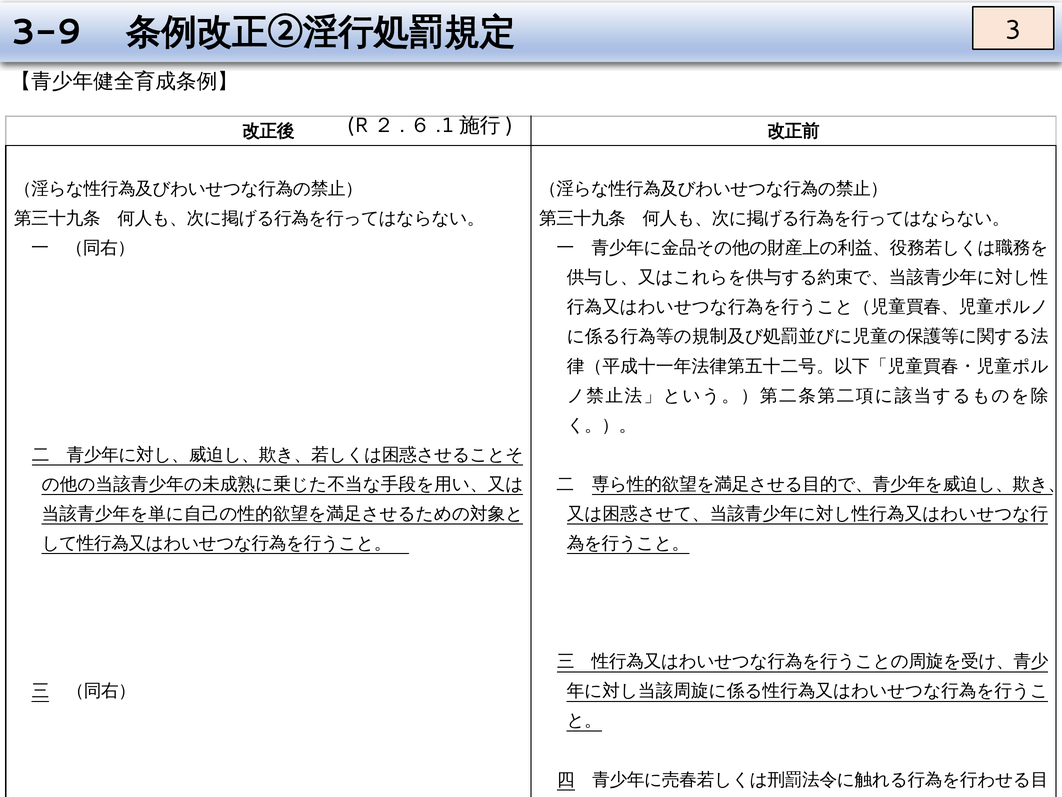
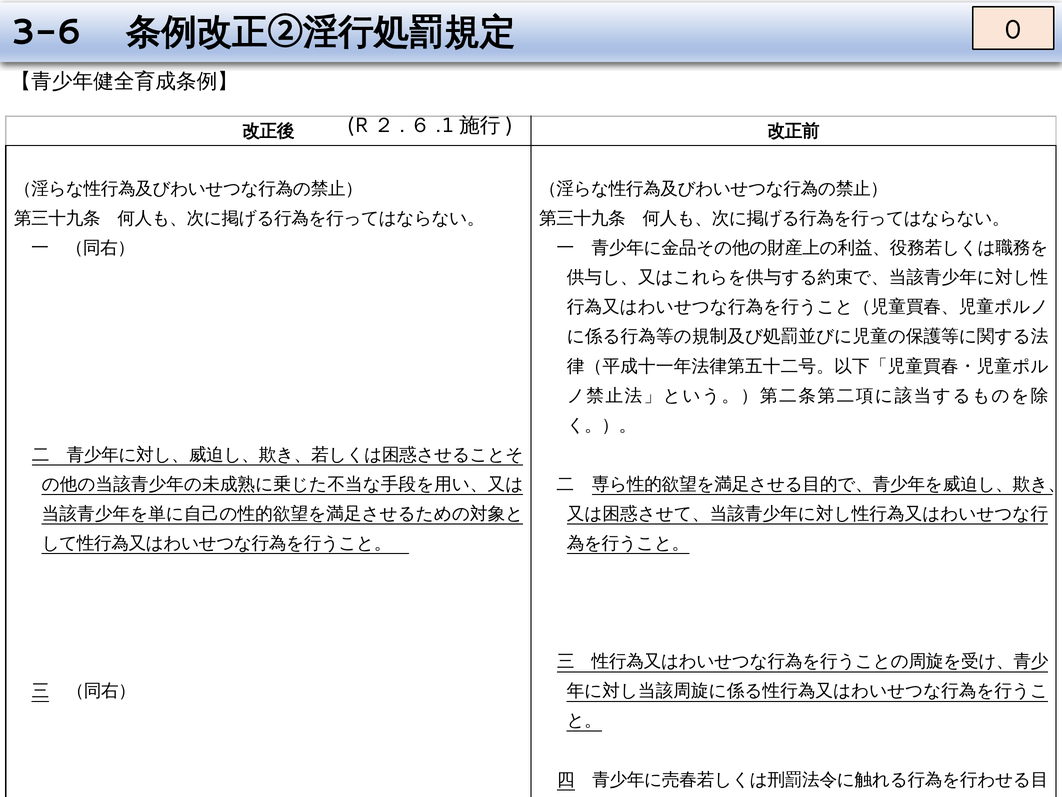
3-9: 3-9 -> 3-6 (46, 32)
3: 3 -> 0 (1013, 30)
